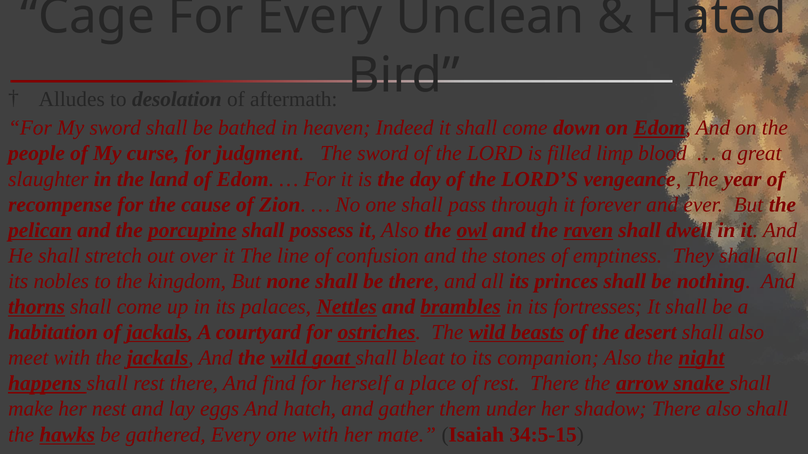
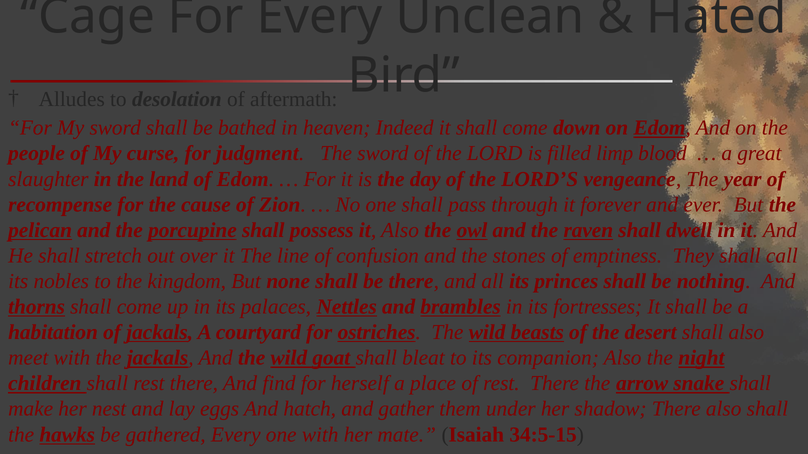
happens: happens -> children (45, 384)
